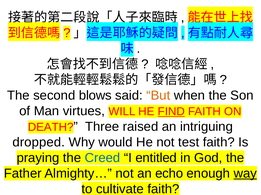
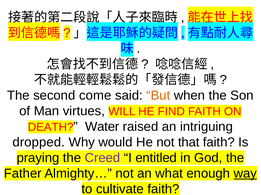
blows: blows -> come (95, 96)
FIND underline: present -> none (171, 112)
Three: Three -> Water (102, 127)
test: test -> that (189, 143)
Creed colour: blue -> purple (102, 158)
echo: echo -> what (169, 174)
